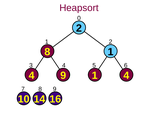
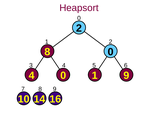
8 1: 1 -> 0 (111, 52)
4 9: 9 -> 0 (63, 76)
1 4: 4 -> 9 (126, 76)
